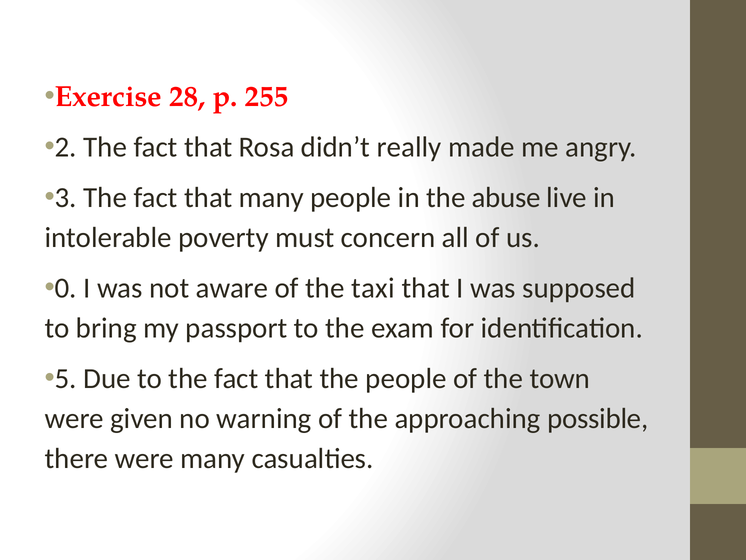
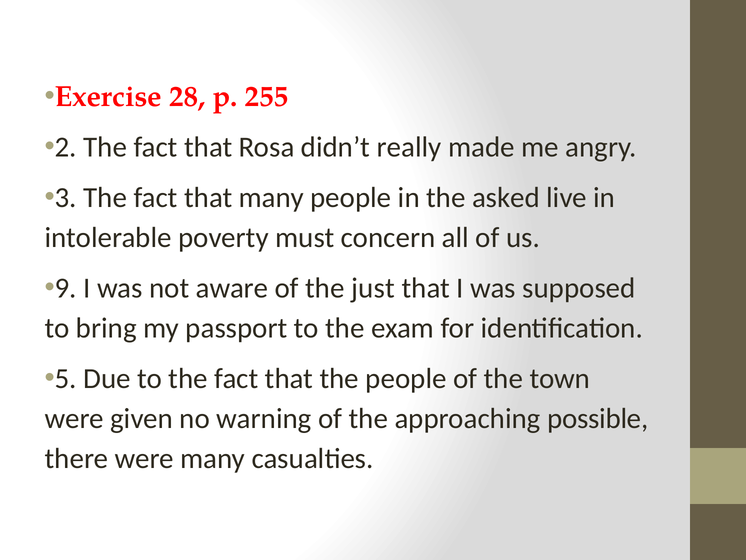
abuse: abuse -> asked (506, 198)
0: 0 -> 9 (66, 288)
taxi: taxi -> just (373, 288)
